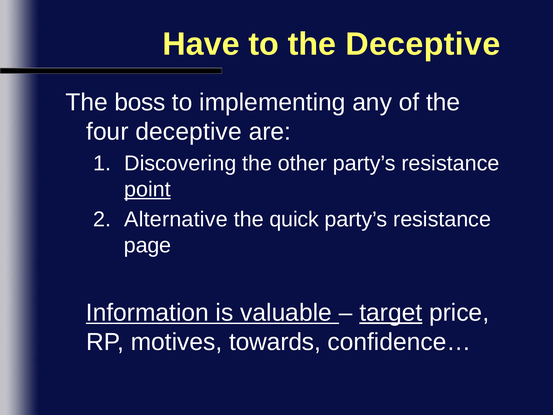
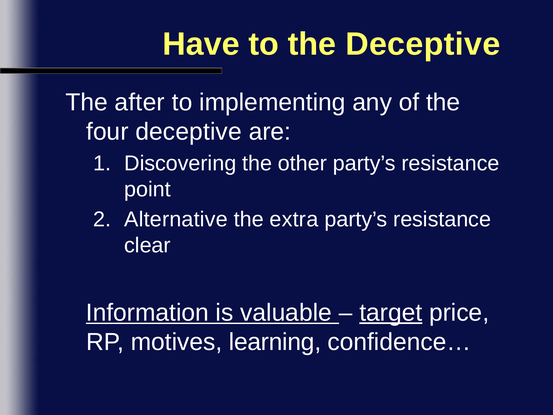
boss: boss -> after (140, 102)
point underline: present -> none (147, 189)
quick: quick -> extra (294, 219)
page: page -> clear (147, 245)
towards: towards -> learning (275, 342)
